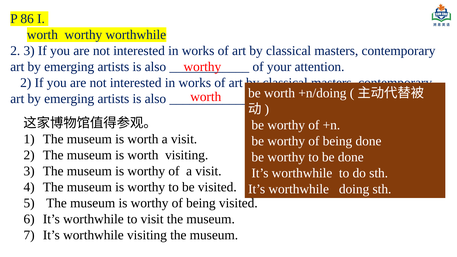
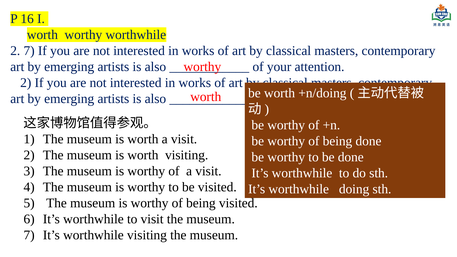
86: 86 -> 16 (27, 19)
2 3: 3 -> 7 (29, 51)
